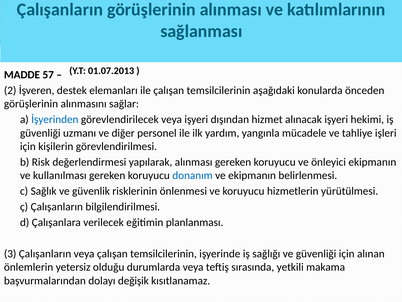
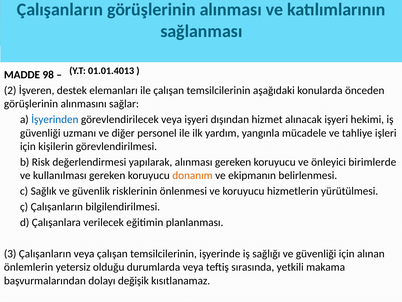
01.07.2013: 01.07.2013 -> 01.01.4013 (111, 71)
57: 57 -> 98 (48, 75)
önleyici ekipmanın: ekipmanın -> birimlerde (372, 162)
donanım colour: blue -> orange (192, 175)
